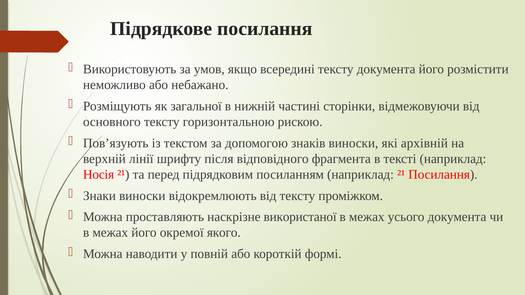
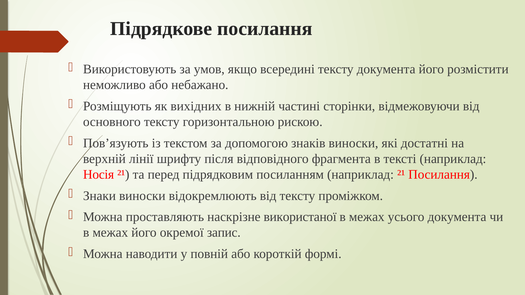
загальної: загальної -> вихідних (196, 106)
архівній: архівній -> достатні (424, 143)
якого: якого -> запис (224, 233)
